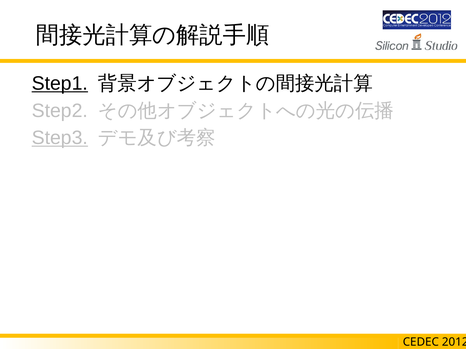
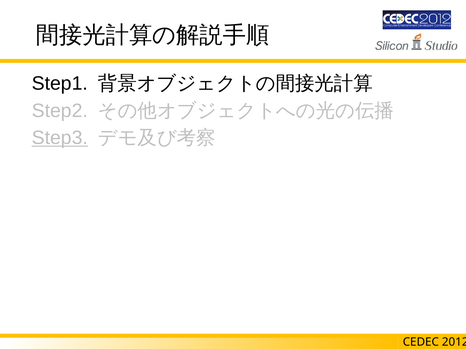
Step1 underline: present -> none (60, 84)
